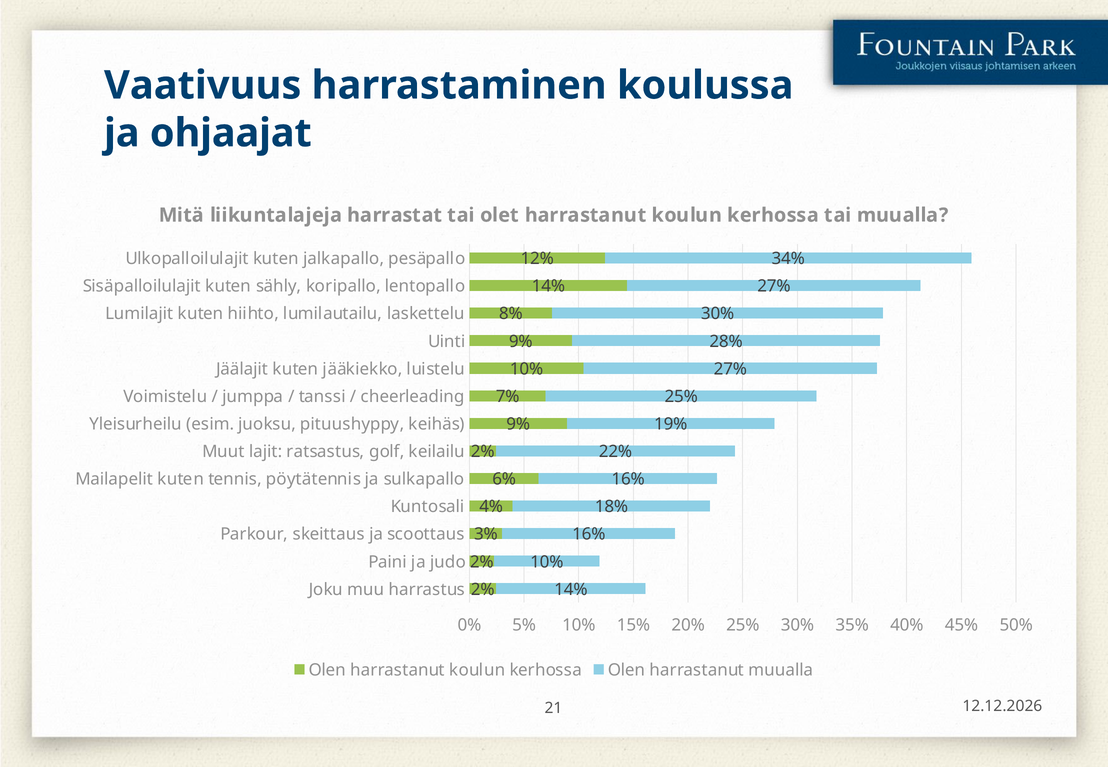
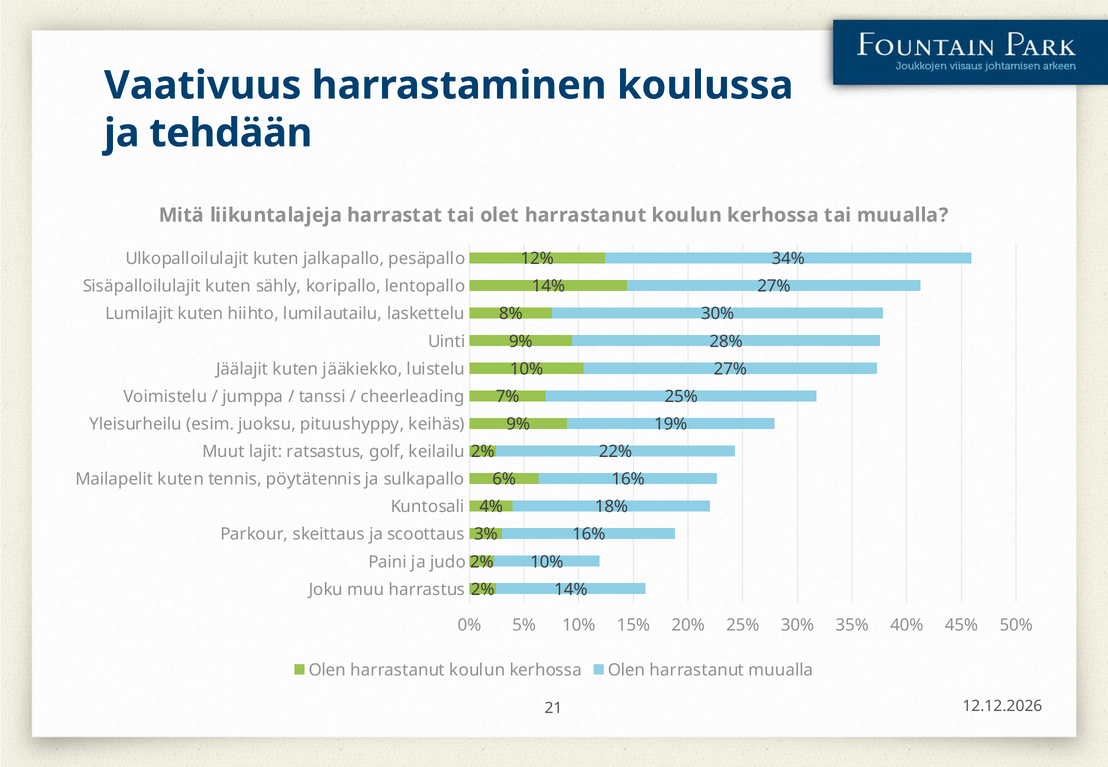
ohjaajat: ohjaajat -> tehdään (231, 133)
